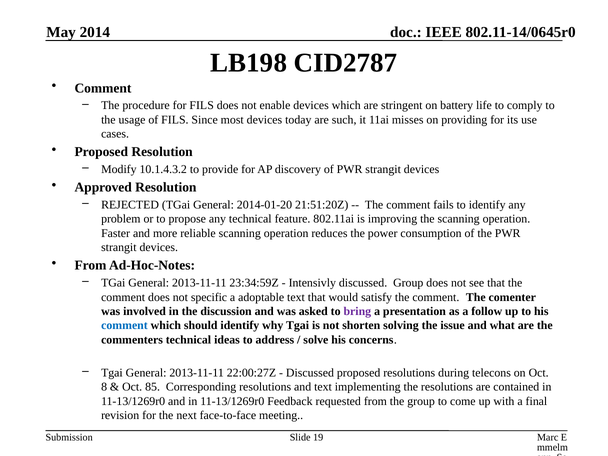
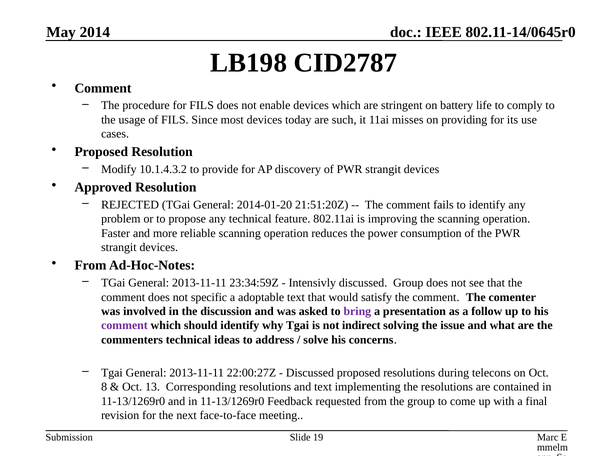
comment colour: blue -> purple (124, 326)
shorten: shorten -> indirect (361, 326)
85: 85 -> 13 (153, 387)
